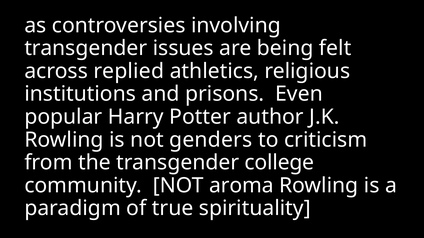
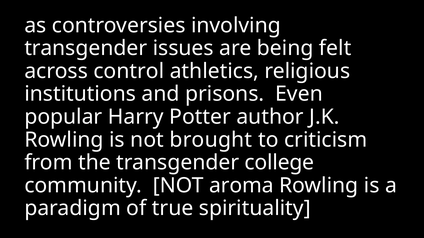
replied: replied -> control (129, 71)
genders: genders -> brought (211, 140)
